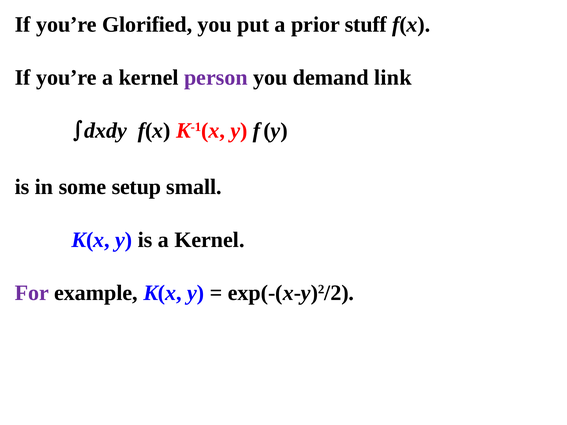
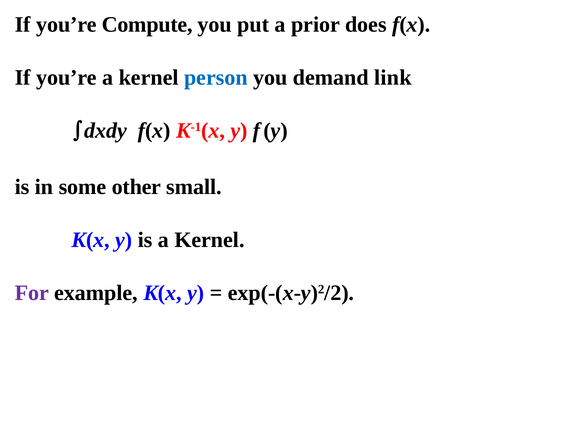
Glorified: Glorified -> Compute (147, 25)
stuff: stuff -> does (366, 25)
person colour: purple -> blue (216, 78)
setup: setup -> other (136, 187)
